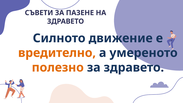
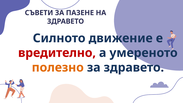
вредително colour: orange -> red (57, 53)
